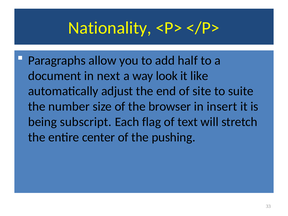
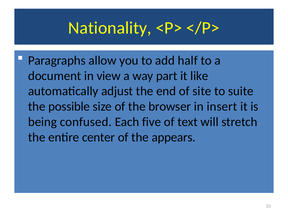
next: next -> view (109, 76)
look: look -> part (167, 76)
number: number -> possible (69, 107)
subscript: subscript -> confused (86, 122)
flag: flag -> five (152, 122)
pushing: pushing -> appears (174, 137)
